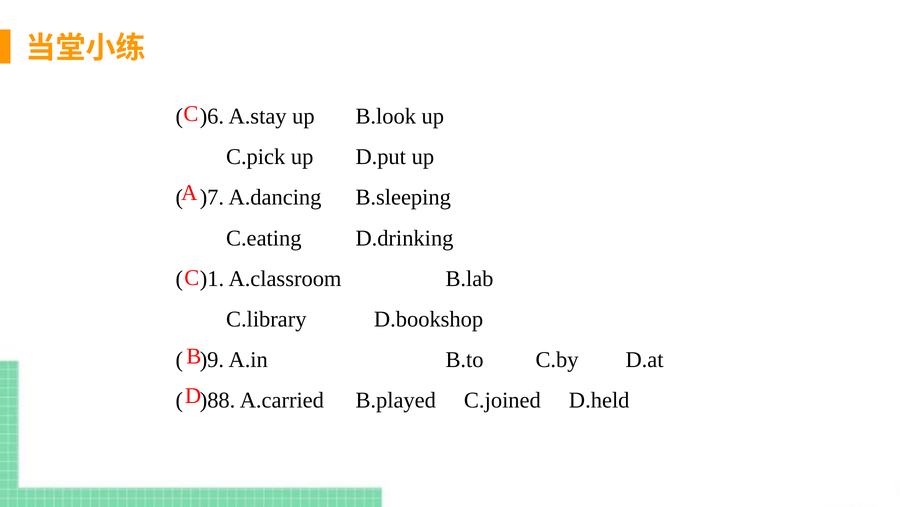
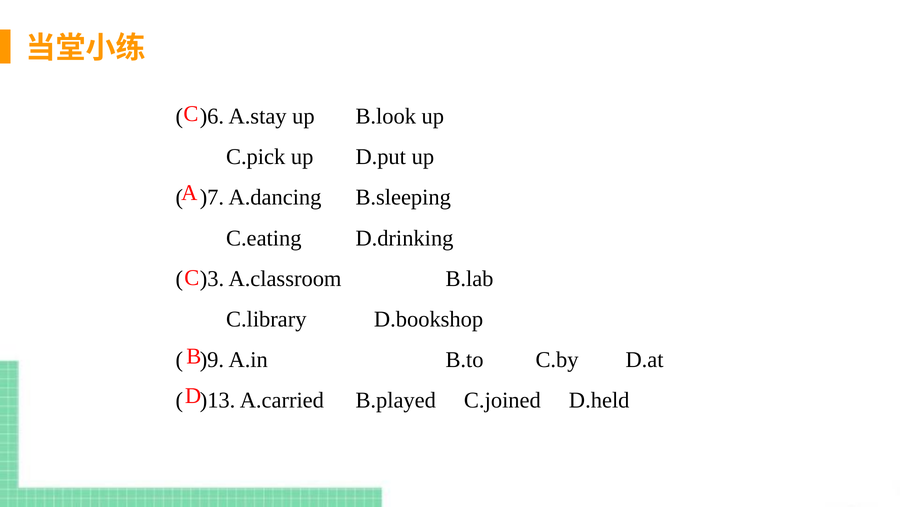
)1: )1 -> )3 (212, 278)
)88: )88 -> )13 (218, 400)
